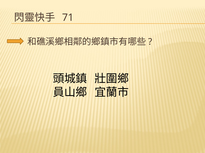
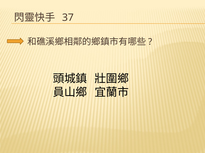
71: 71 -> 37 (68, 18)
